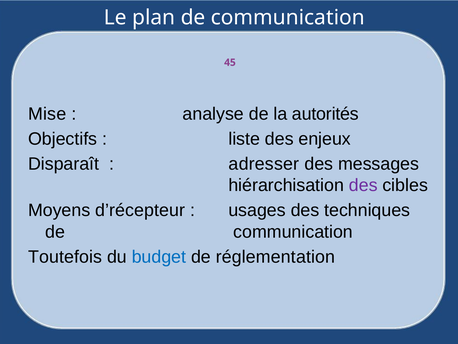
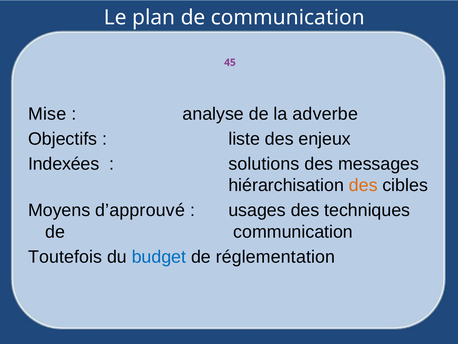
autorités: autorités -> adverbe (325, 114)
Disparaît: Disparaît -> Indexées (64, 164)
adresser: adresser -> solutions (264, 164)
des colour: purple -> orange (363, 185)
d’récepteur: d’récepteur -> d’approuvé (140, 210)
